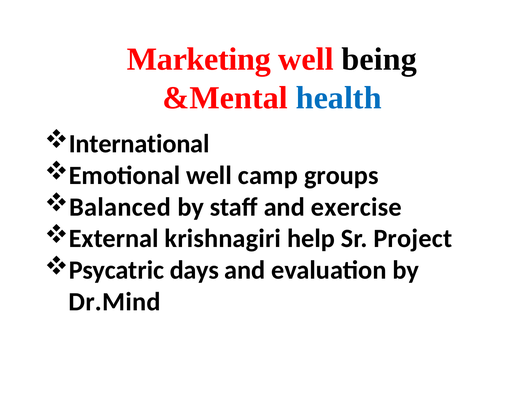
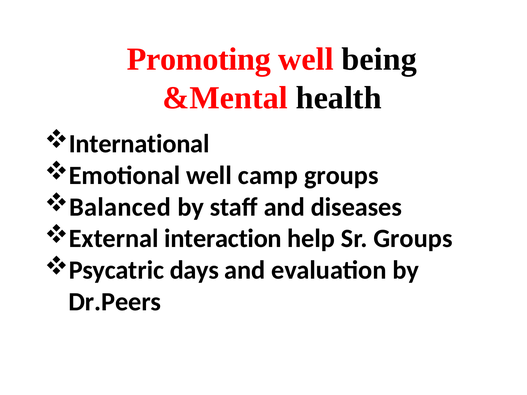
Marketing: Marketing -> Promoting (199, 59)
health colour: blue -> black (339, 98)
exercise: exercise -> diseases (356, 207)
krishnagiri: krishnagiri -> interaction (223, 239)
Sr Project: Project -> Groups (413, 239)
Dr.Mind: Dr.Mind -> Dr.Peers (115, 302)
